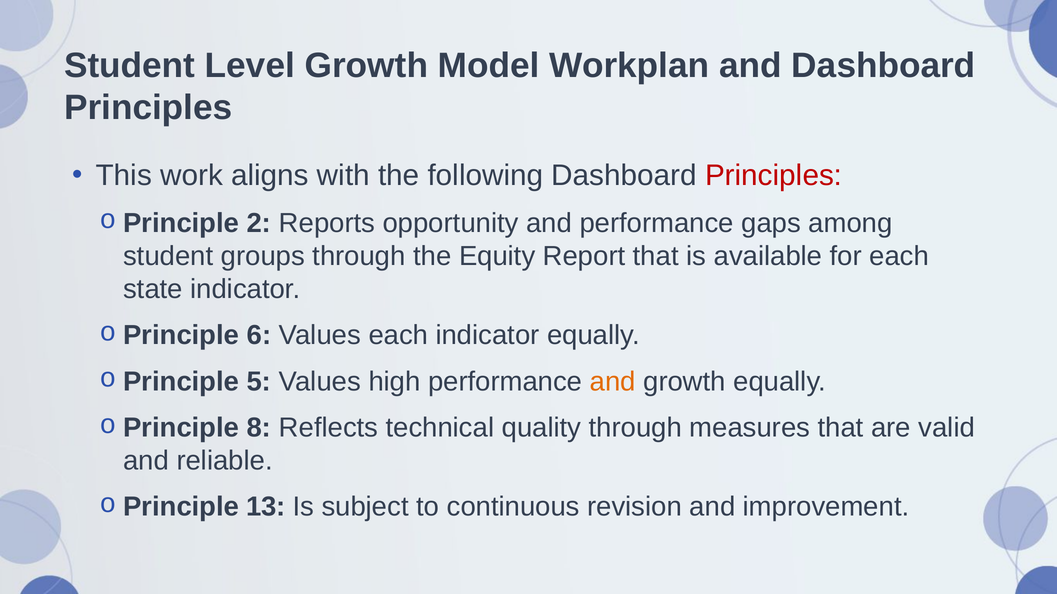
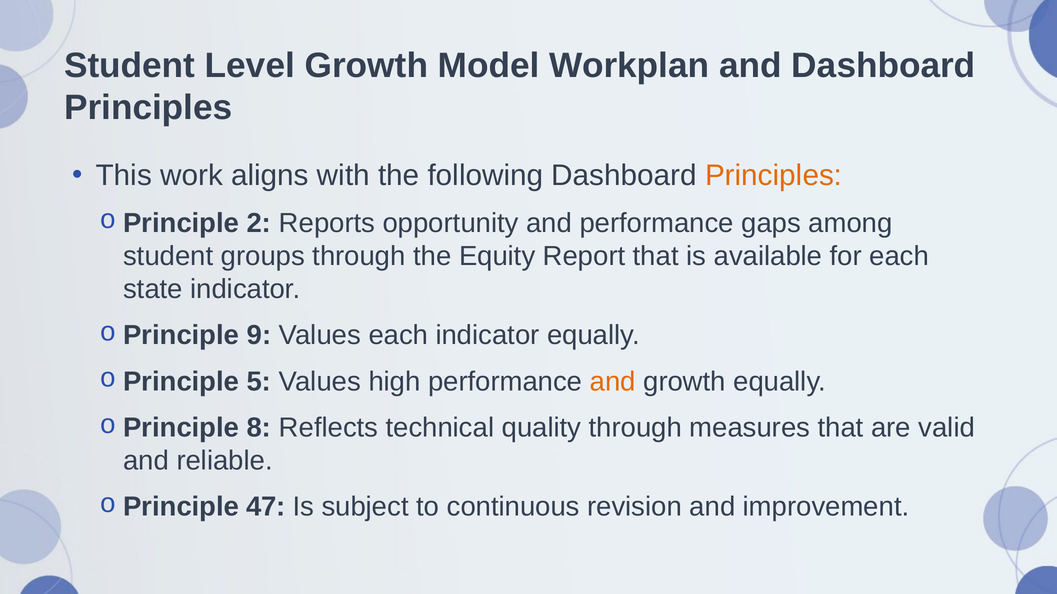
Principles colour: red -> orange (774, 176)
6: 6 -> 9 (259, 336)
13: 13 -> 47 (266, 507)
